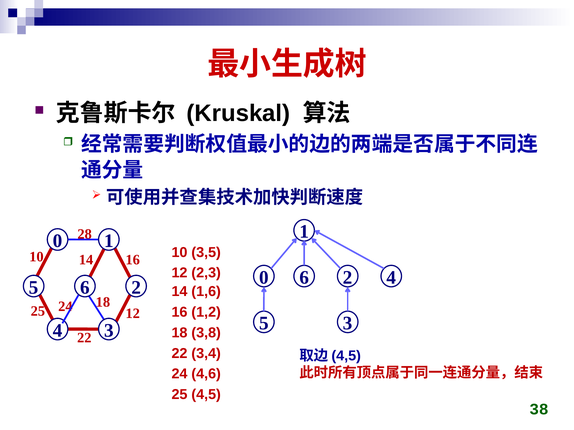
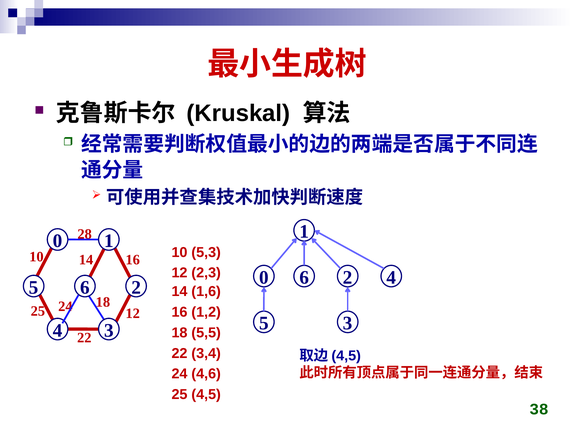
3,5: 3,5 -> 5,3 (206, 253)
3,8: 3,8 -> 5,5 (206, 333)
